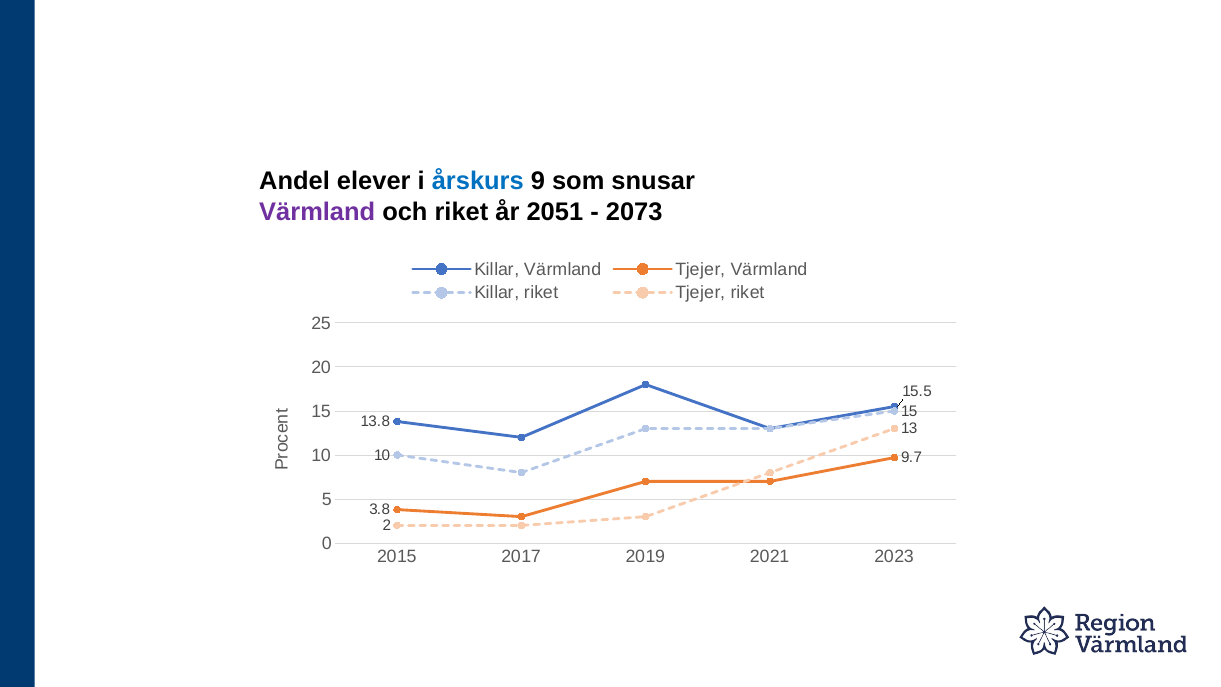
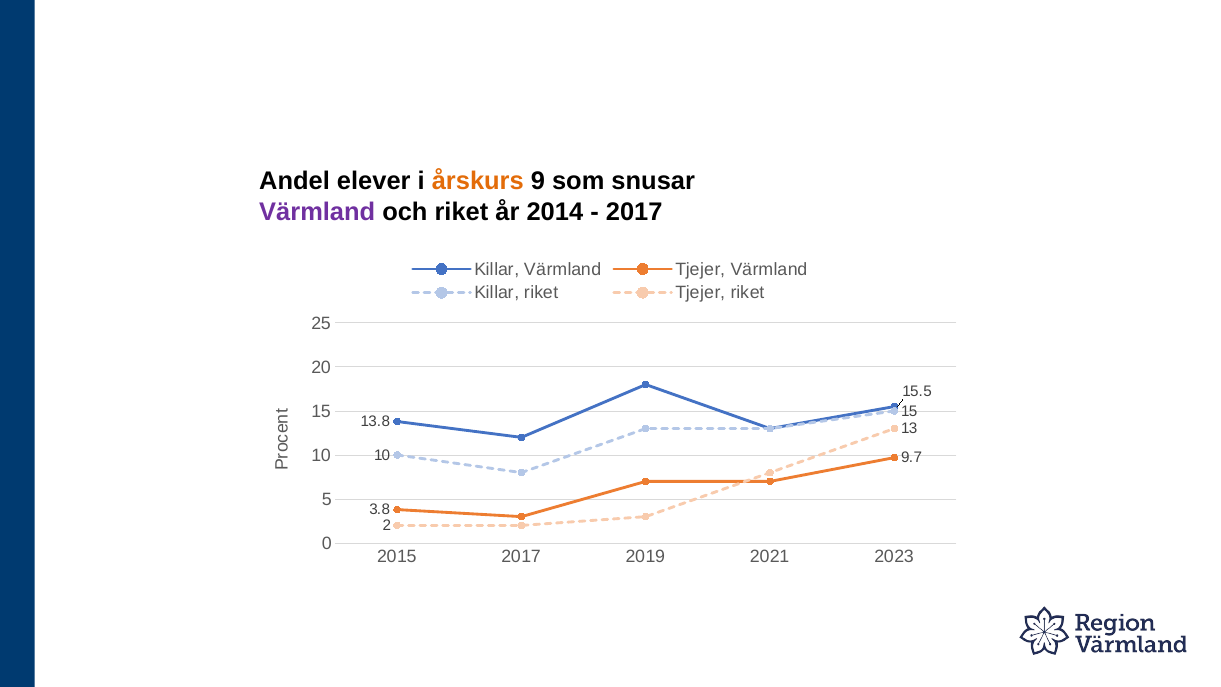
årskurs colour: blue -> orange (478, 181)
2051: 2051 -> 2014 (555, 212)
2073: 2073 -> 2017 (634, 212)
